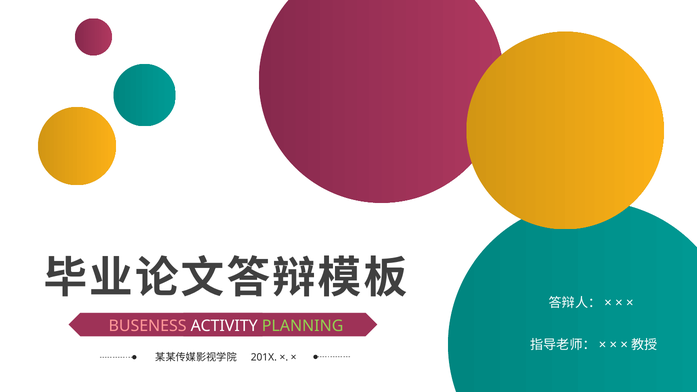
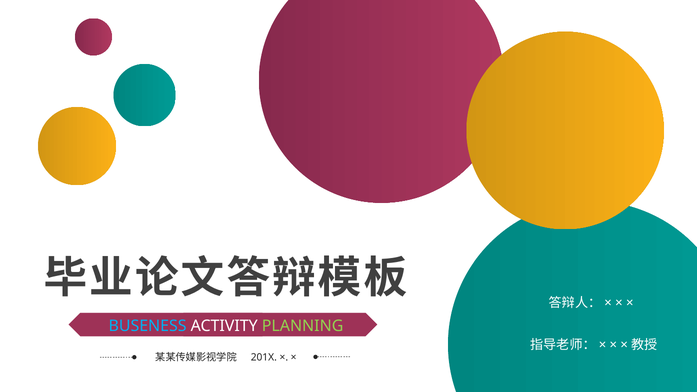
BUSENESS colour: pink -> light blue (148, 326)
